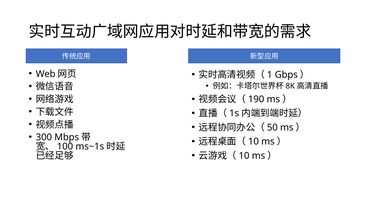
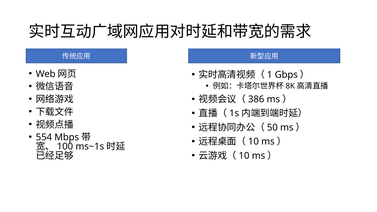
190: 190 -> 386 (256, 99)
300: 300 -> 554 (44, 137)
